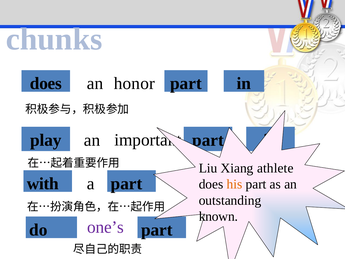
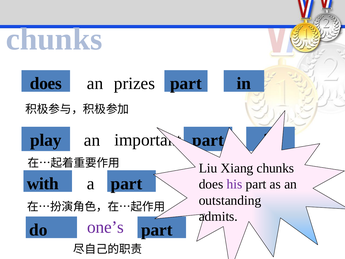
honor: honor -> prizes (134, 83)
Xiang athlete: athlete -> chunks (275, 168)
his colour: orange -> purple (234, 184)
known: known -> admits (218, 216)
